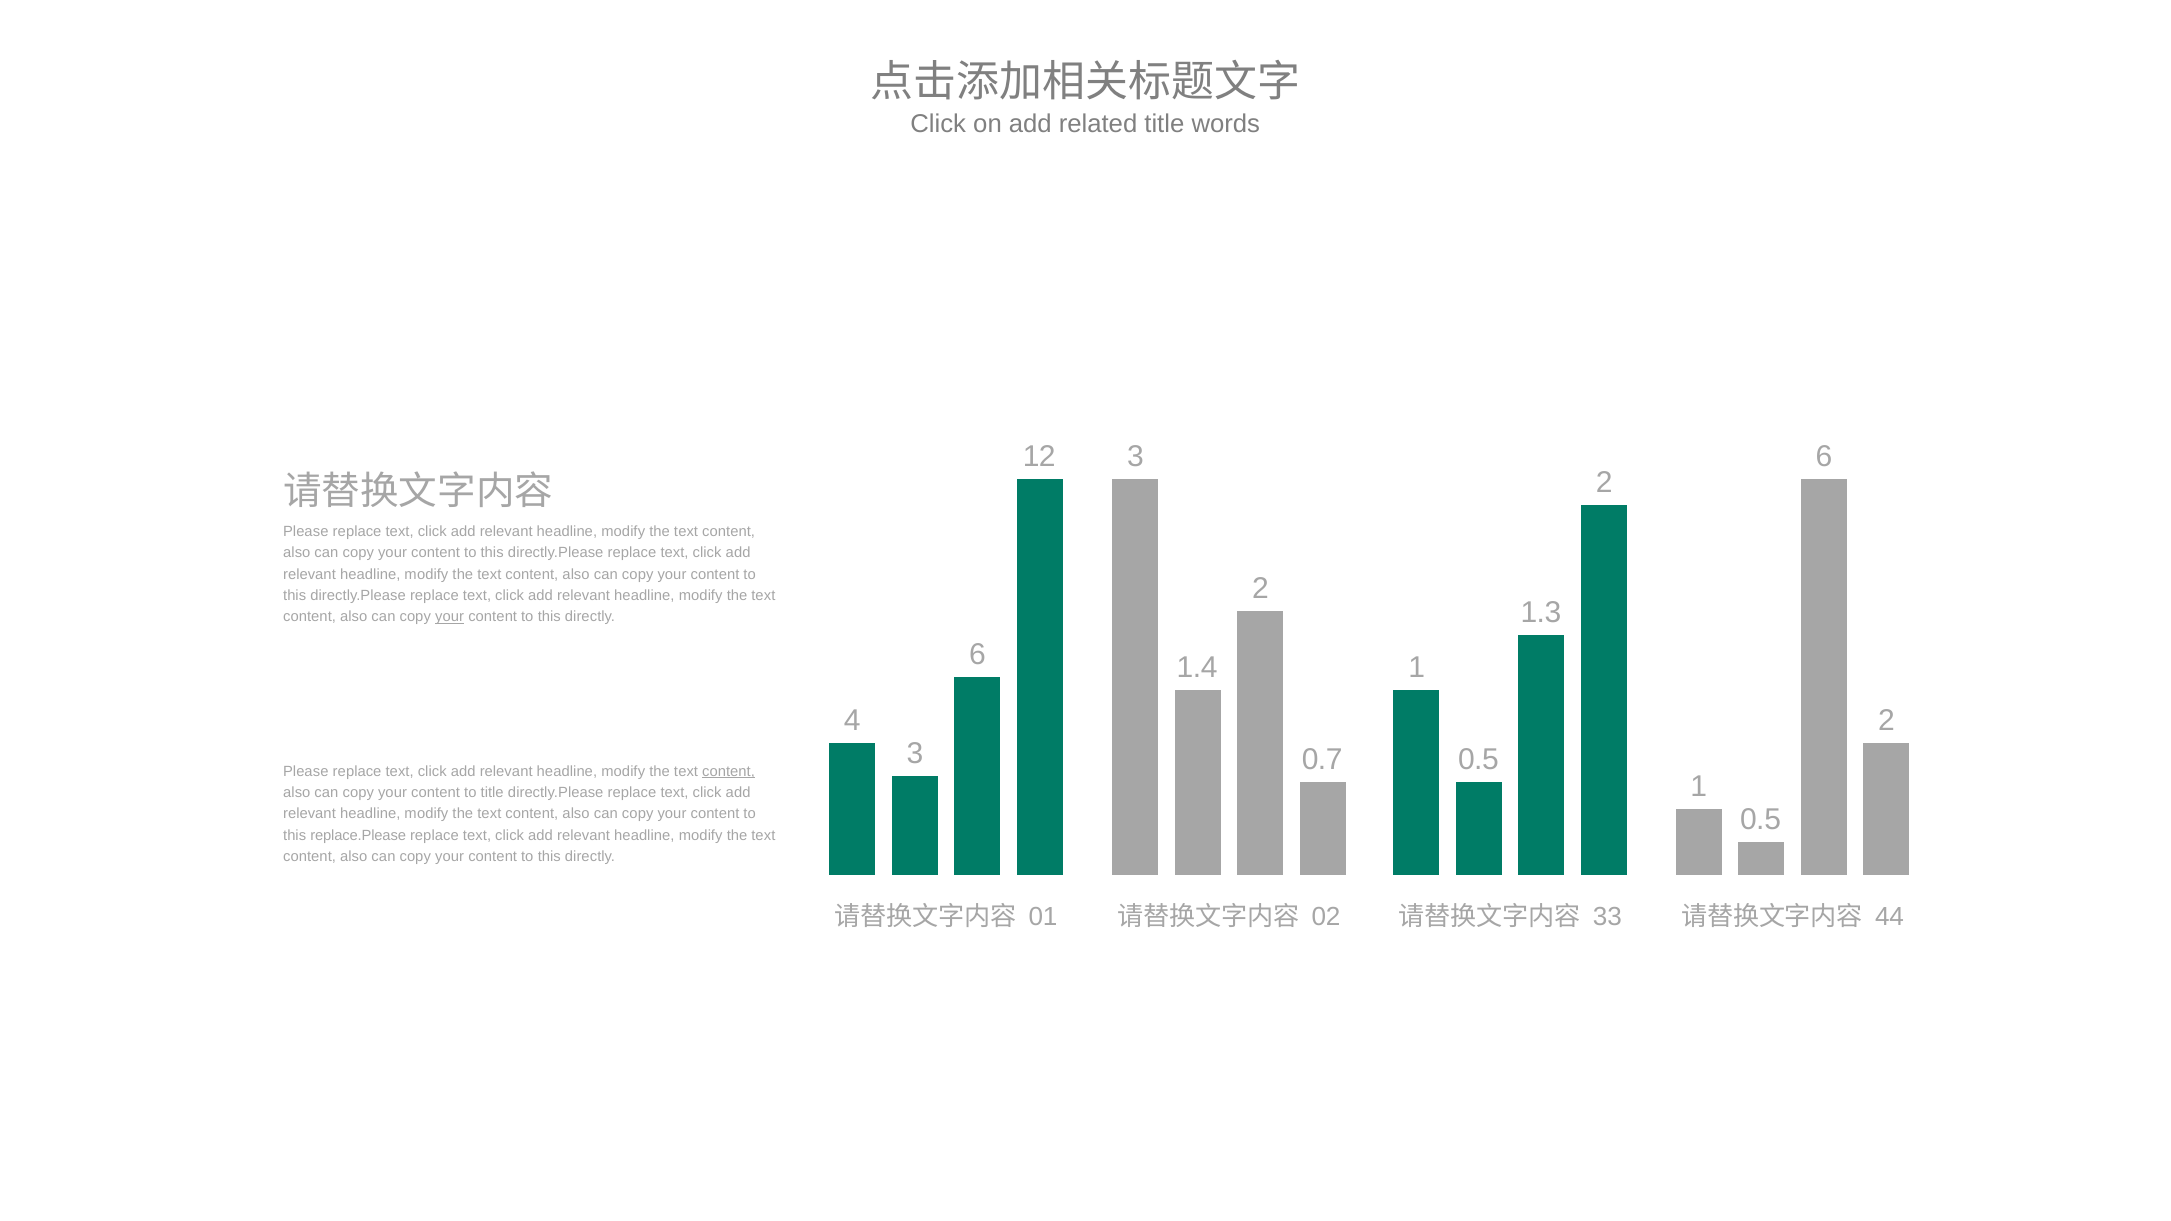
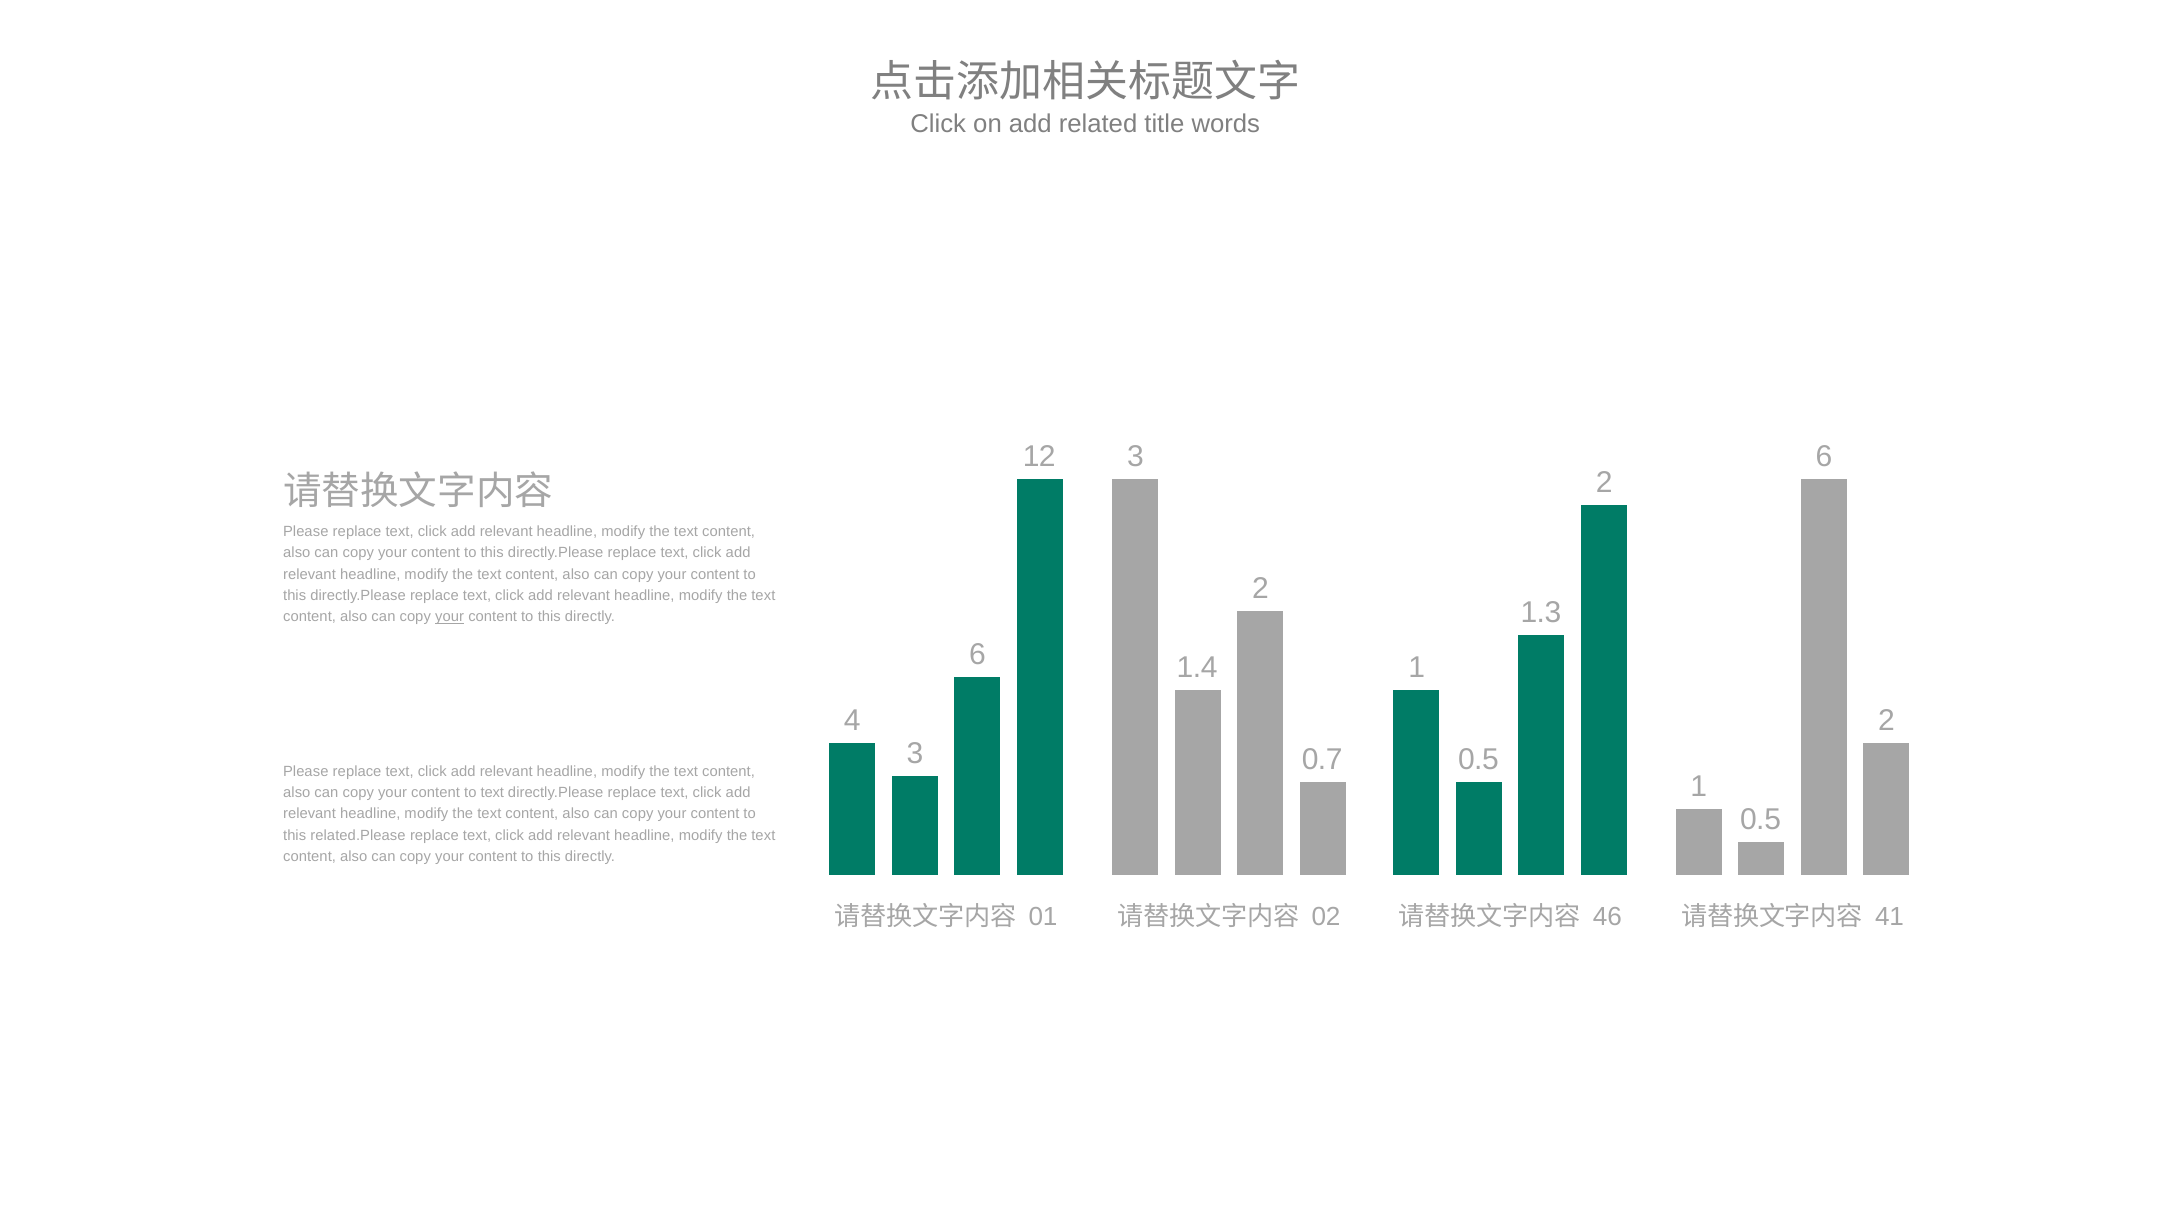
content underline: present -> none (729, 771)
to title: title -> text (492, 793)
replace.Please: replace.Please -> related.Please (358, 835)
33: 33 -> 46 (1607, 917)
44: 44 -> 41 (1890, 917)
